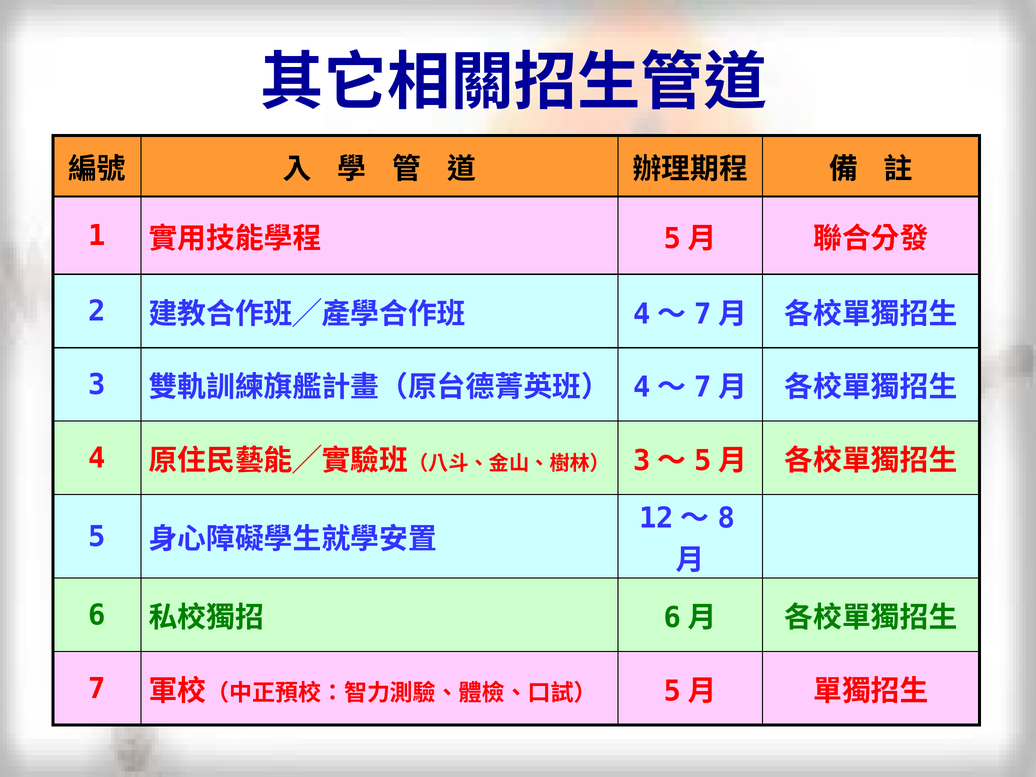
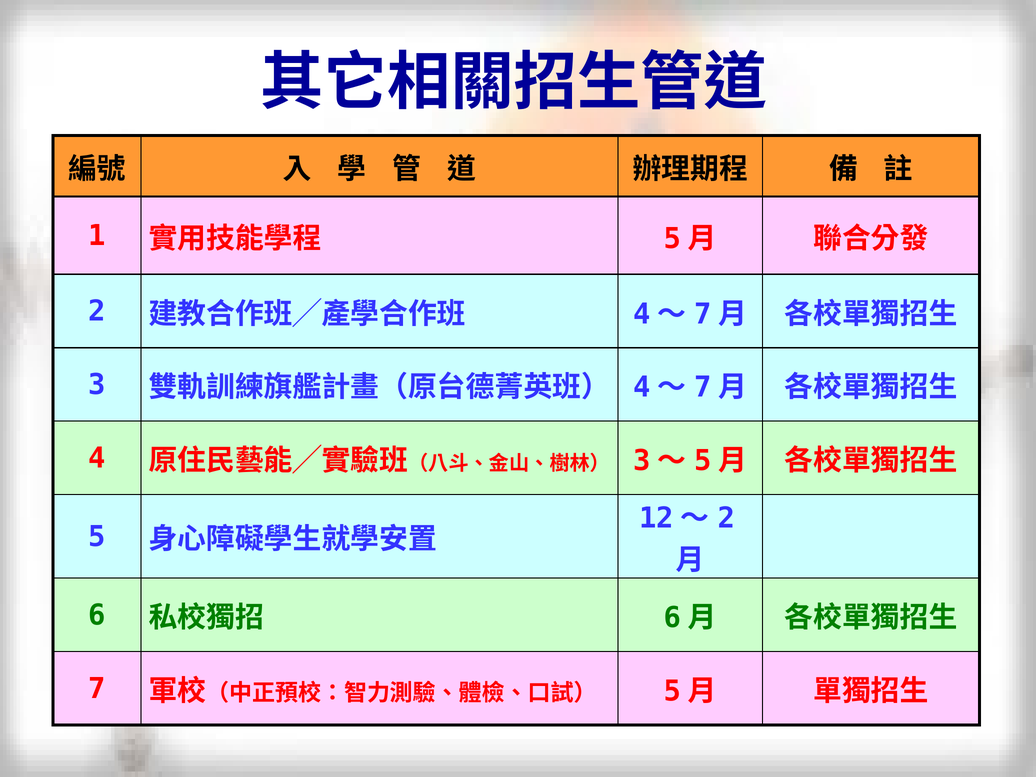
8: 8 -> 2 (726, 518)
